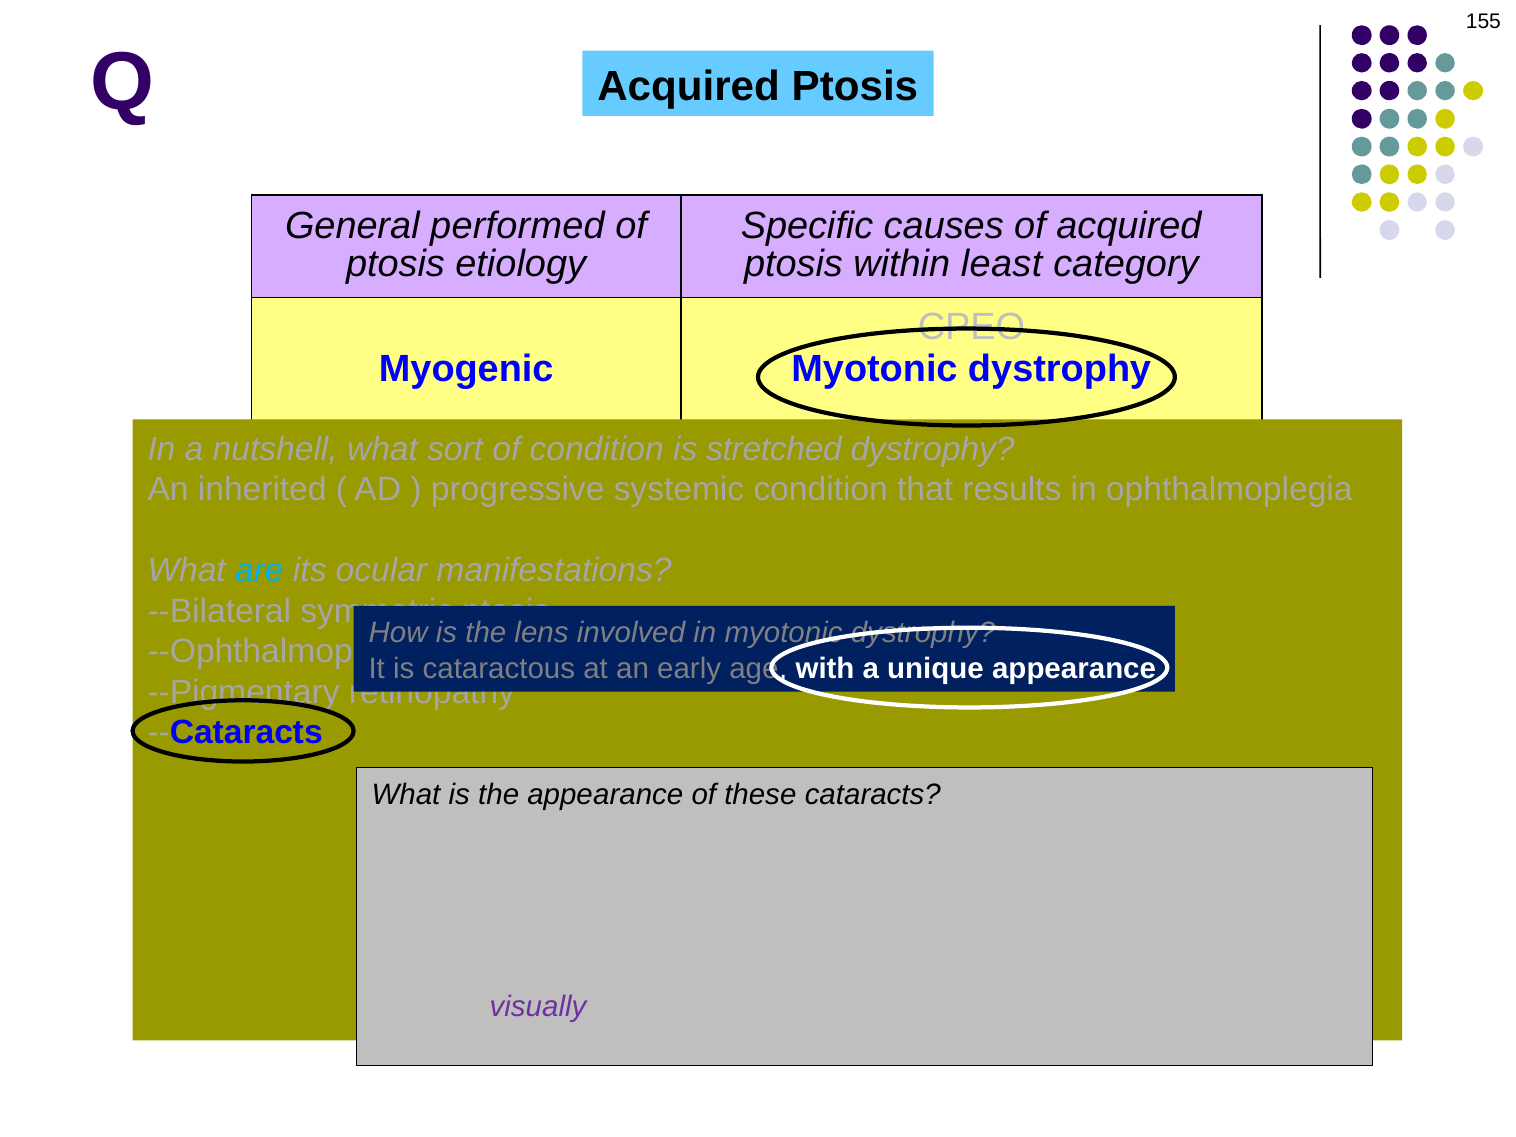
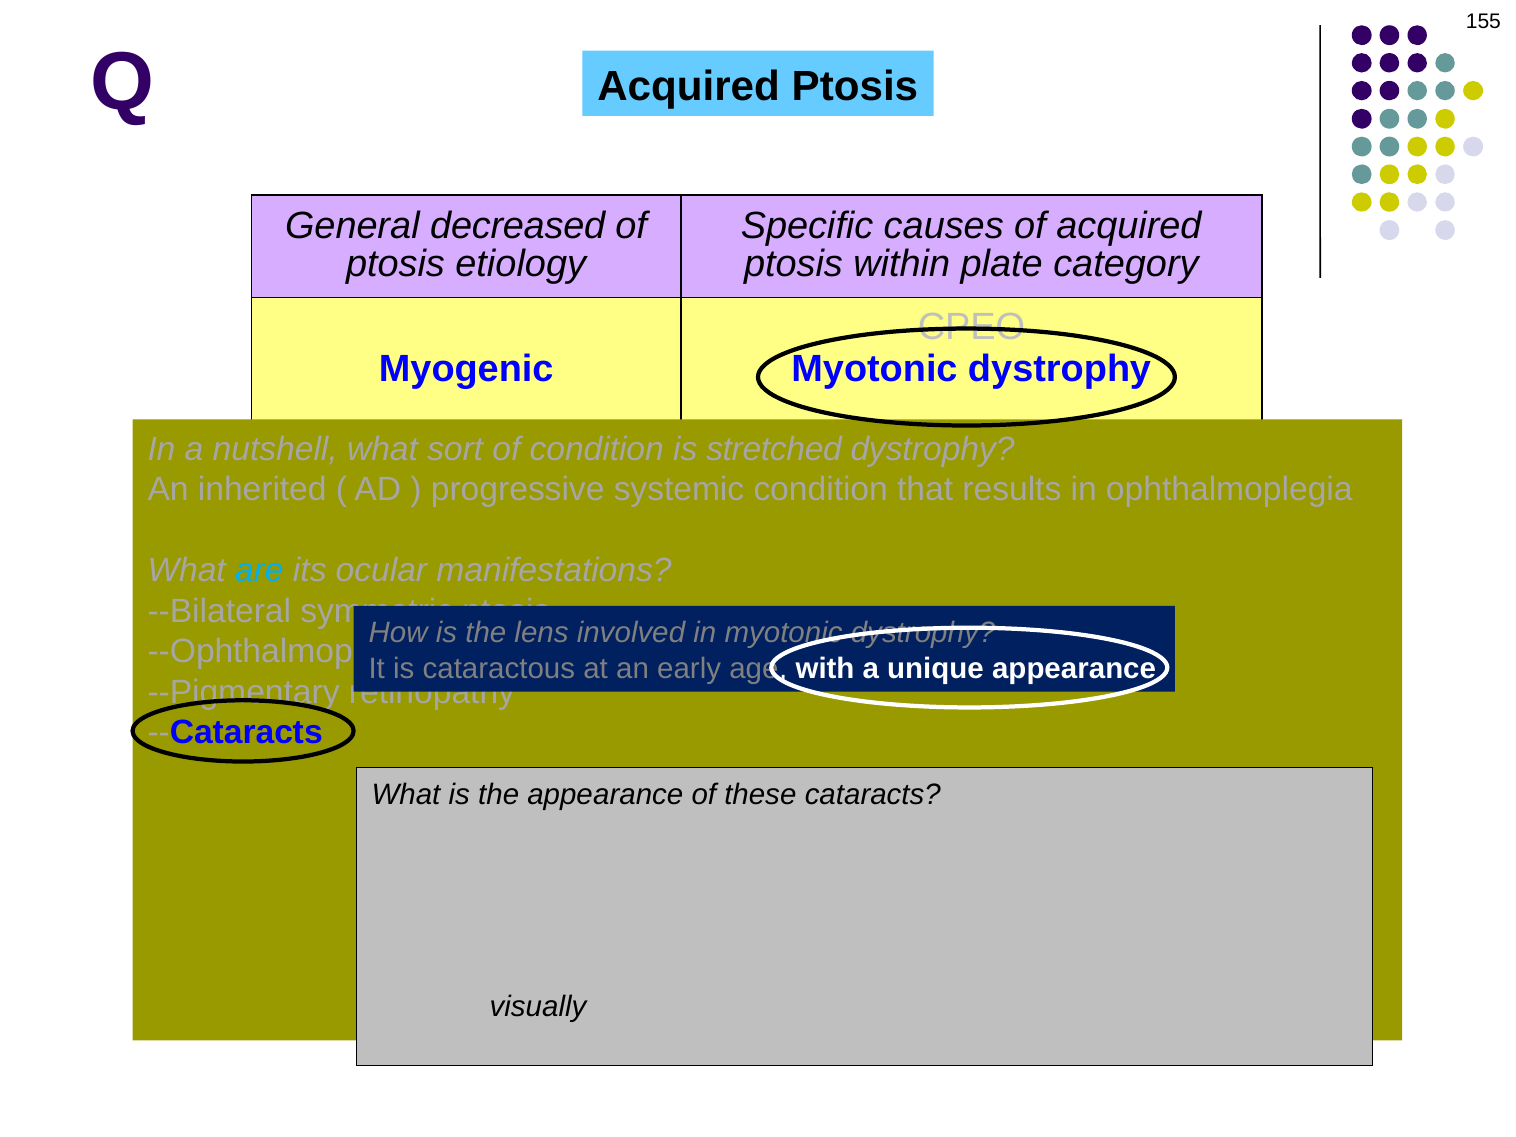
performed: performed -> decreased (518, 226)
least: least -> plate (1002, 264)
visually colour: purple -> black (538, 1007)
